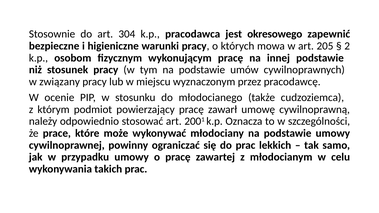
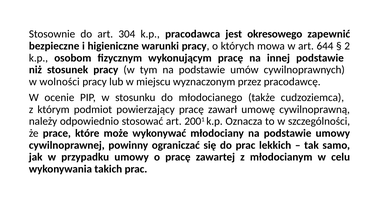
205: 205 -> 644 (325, 46)
związany: związany -> wolności (60, 82)
